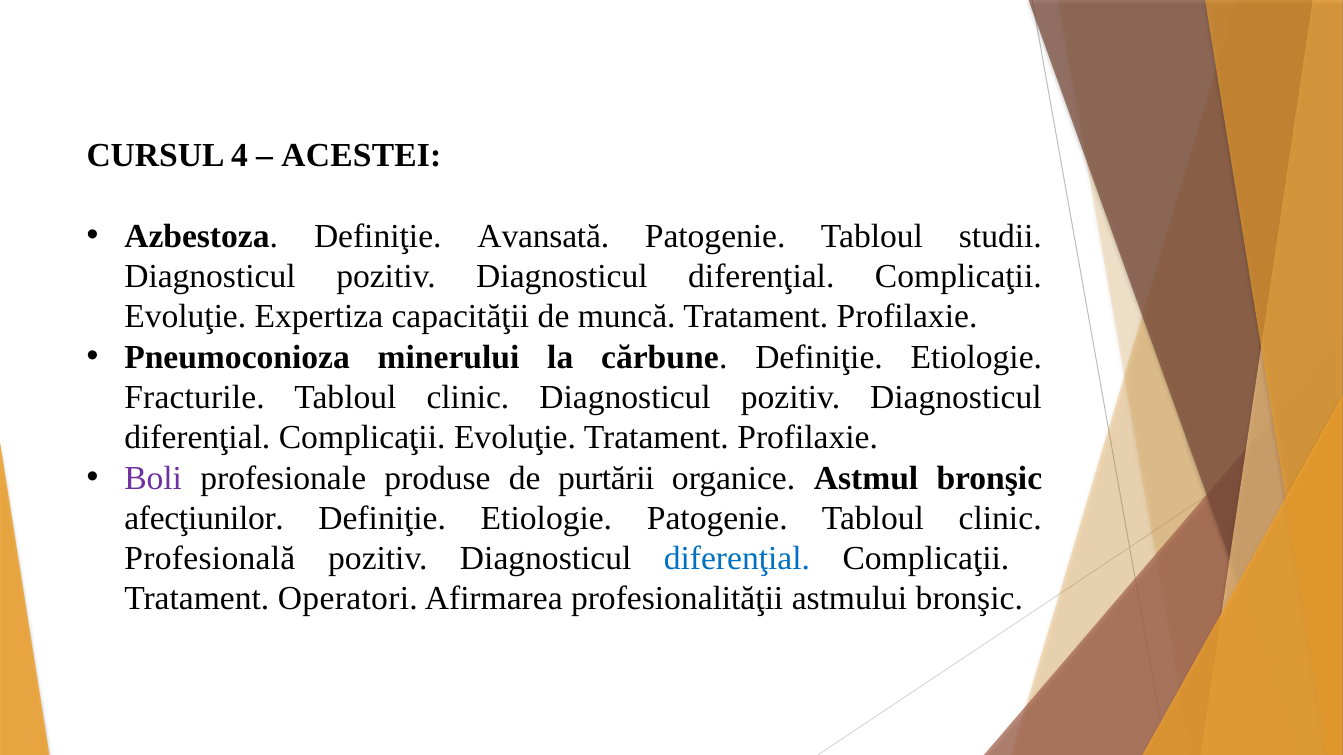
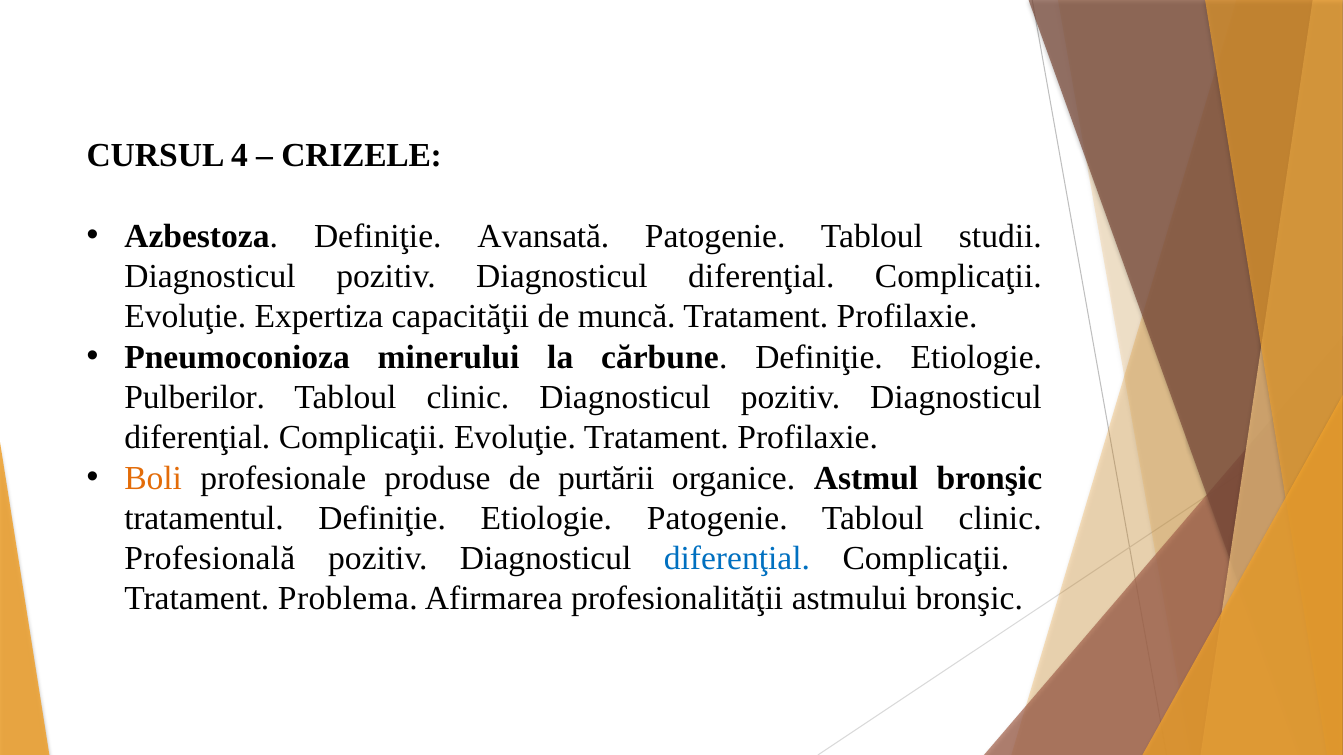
ACESTEI: ACESTEI -> CRIZELE (362, 156)
Fracturile: Fracturile -> Pulberilor (195, 398)
Boli colour: purple -> orange (153, 478)
afecţiunilor: afecţiunilor -> tratamentul (204, 519)
Operatori: Operatori -> Problema (348, 599)
